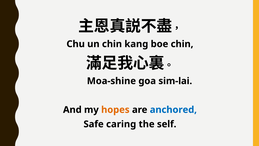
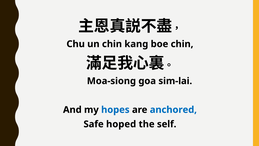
Moa-shine: Moa-shine -> Moa-siong (111, 81)
hopes colour: orange -> blue (115, 110)
caring: caring -> hoped (121, 124)
